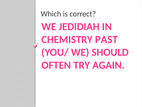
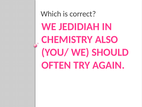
PAST: PAST -> ALSO (106, 39)
